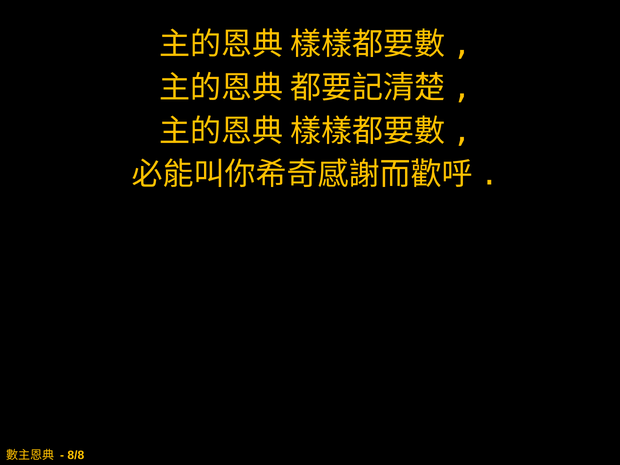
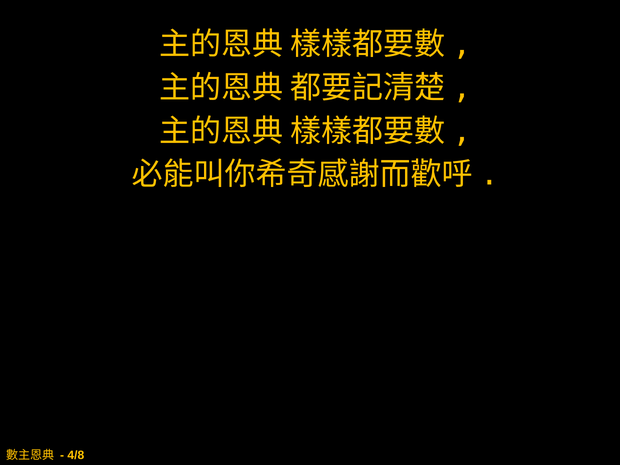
8/8: 8/8 -> 4/8 (76, 455)
